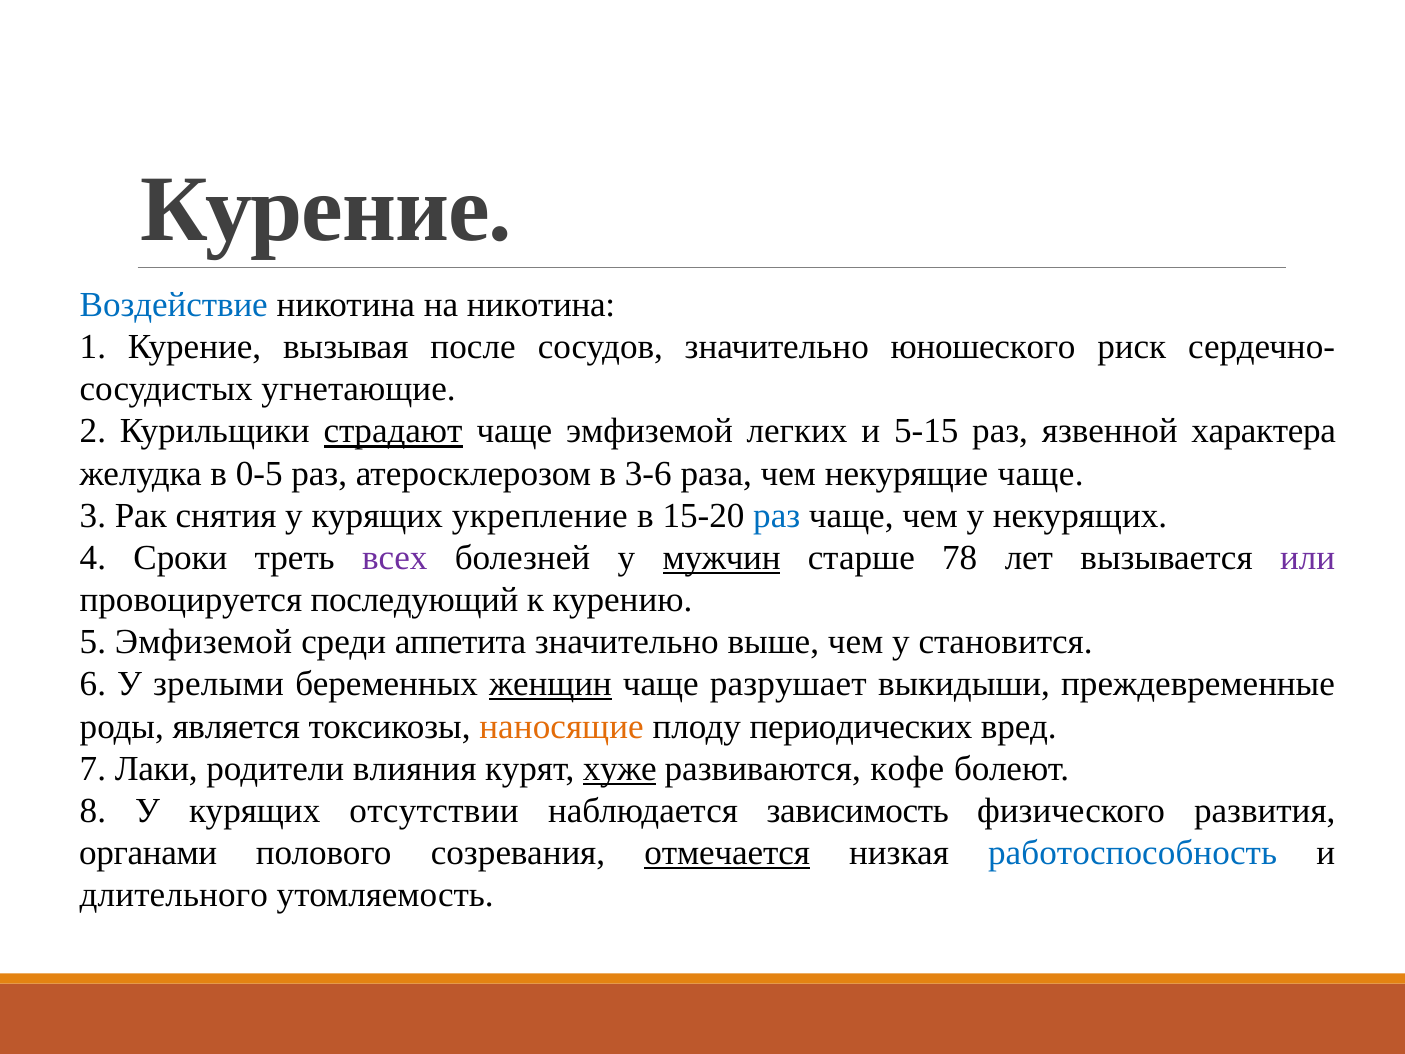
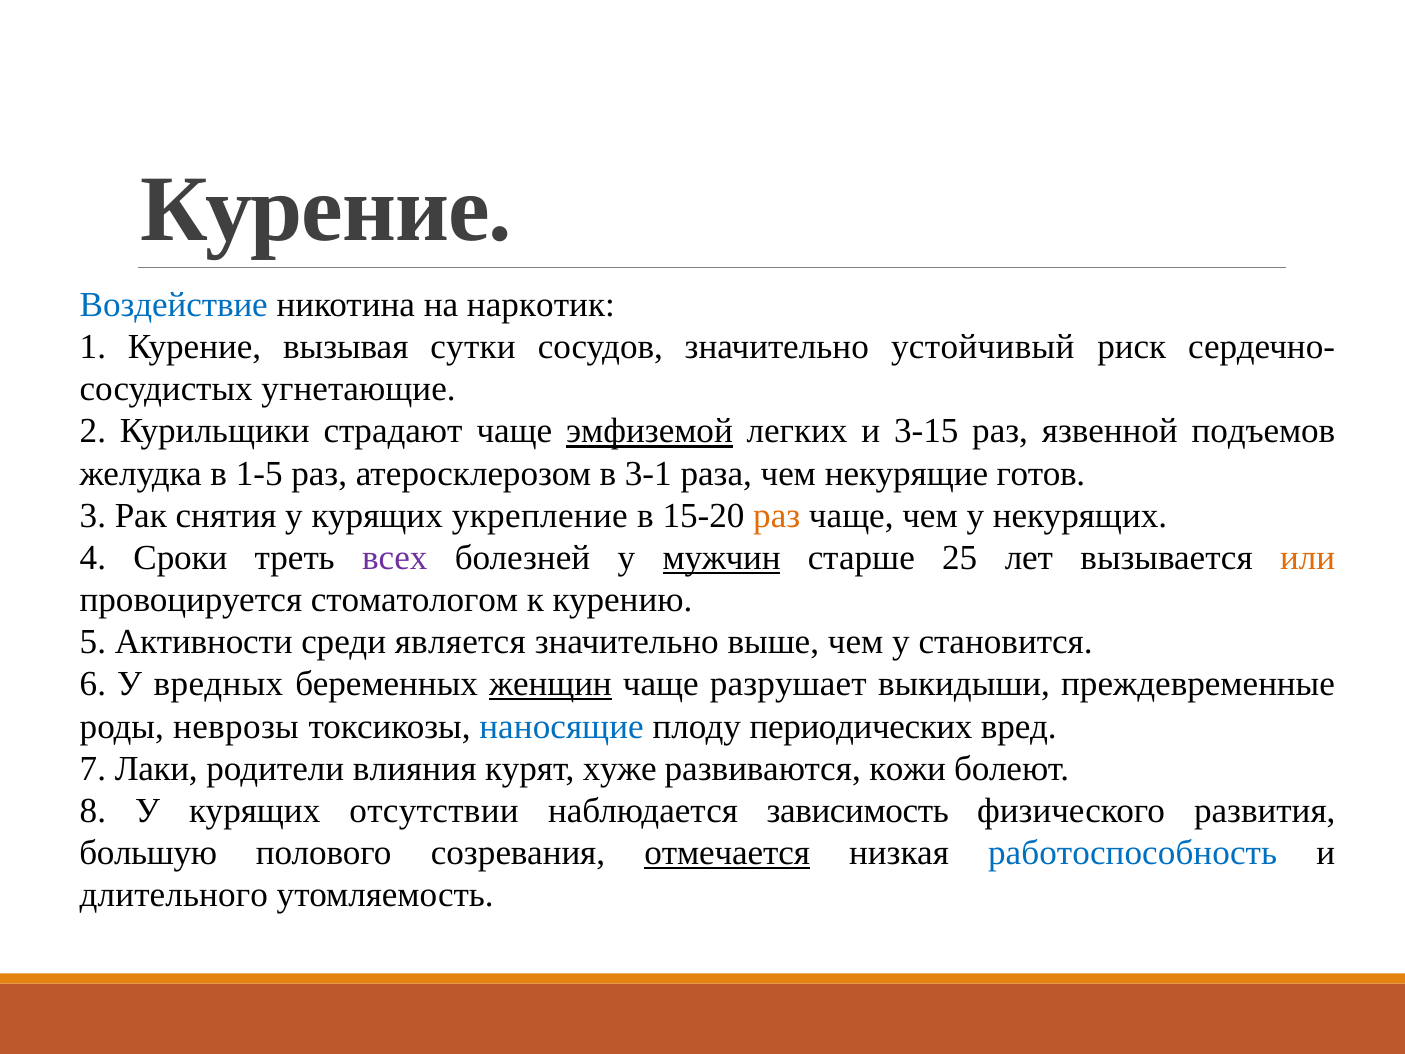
на никотина: никотина -> наркотик (541, 305)
после: после -> сутки (473, 347)
юношеского: юношеского -> устойчивый (983, 347)
страдают underline: present -> none (393, 431)
эмфиземой underline: none -> present (649, 431)
5-15: 5-15 -> 3-15 (926, 431)
характера: характера -> подъемов (1263, 431)
0-5: 0-5 -> 1-5 (259, 473)
3-6: 3-6 -> 3-1 (648, 473)
некурящие чаще: чаще -> готов (1041, 473)
раз colour: blue -> orange (777, 516)
78: 78 -> 25 (960, 558)
или colour: purple -> orange (1308, 558)
последующий: последующий -> стоматологом (414, 600)
5 Эмфиземой: Эмфиземой -> Активности (204, 642)
аппетита: аппетита -> является (460, 642)
зрелыми: зрелыми -> вредных (218, 684)
является: является -> неврозы (236, 726)
наносящие colour: orange -> blue (562, 726)
хуже underline: present -> none (620, 768)
кофе: кофе -> кожи (908, 768)
органами: органами -> большую (148, 853)
